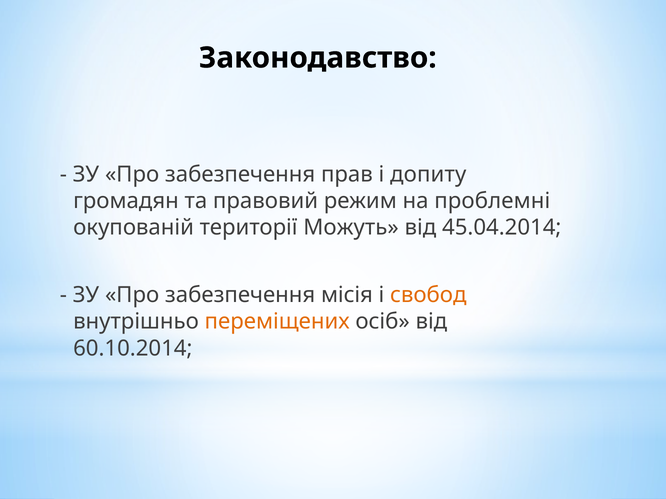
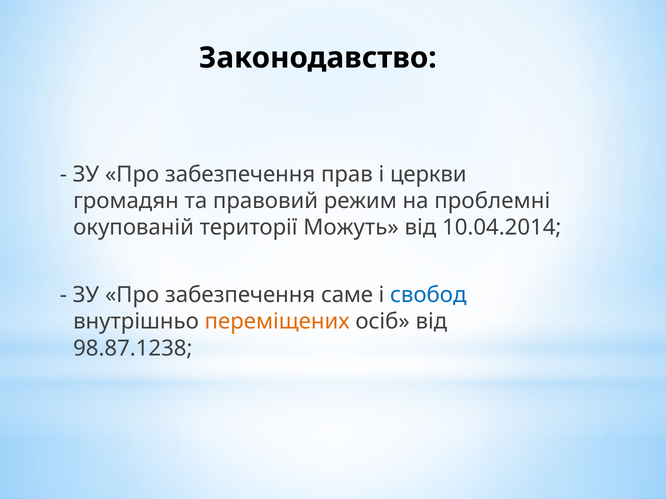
допиту: допиту -> церкви (428, 174)
45.04.2014: 45.04.2014 -> 10.04.2014 (502, 228)
місія: місія -> саме (347, 295)
свобод colour: orange -> blue (428, 295)
60.10.2014: 60.10.2014 -> 98.87.1238 (133, 349)
